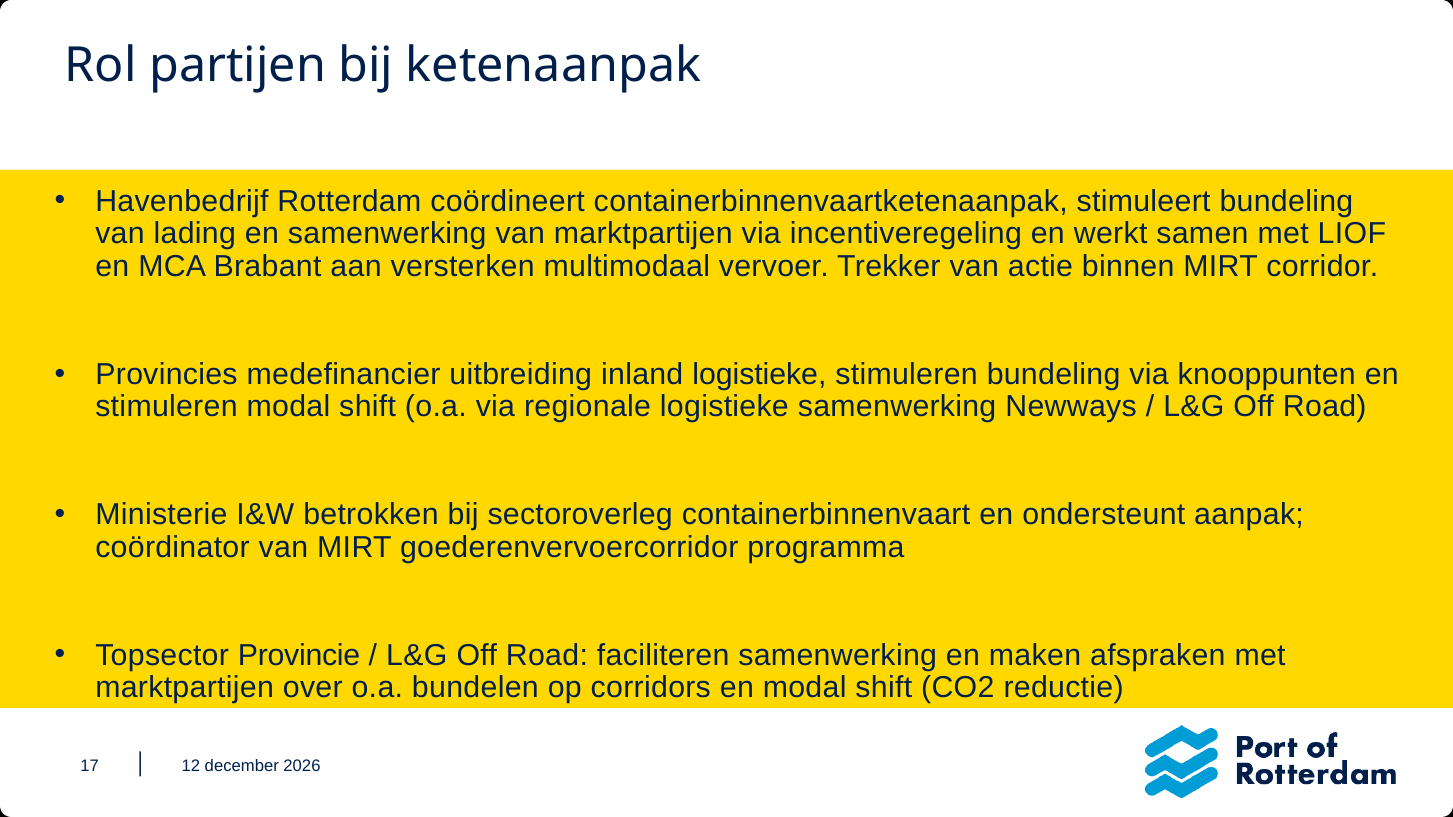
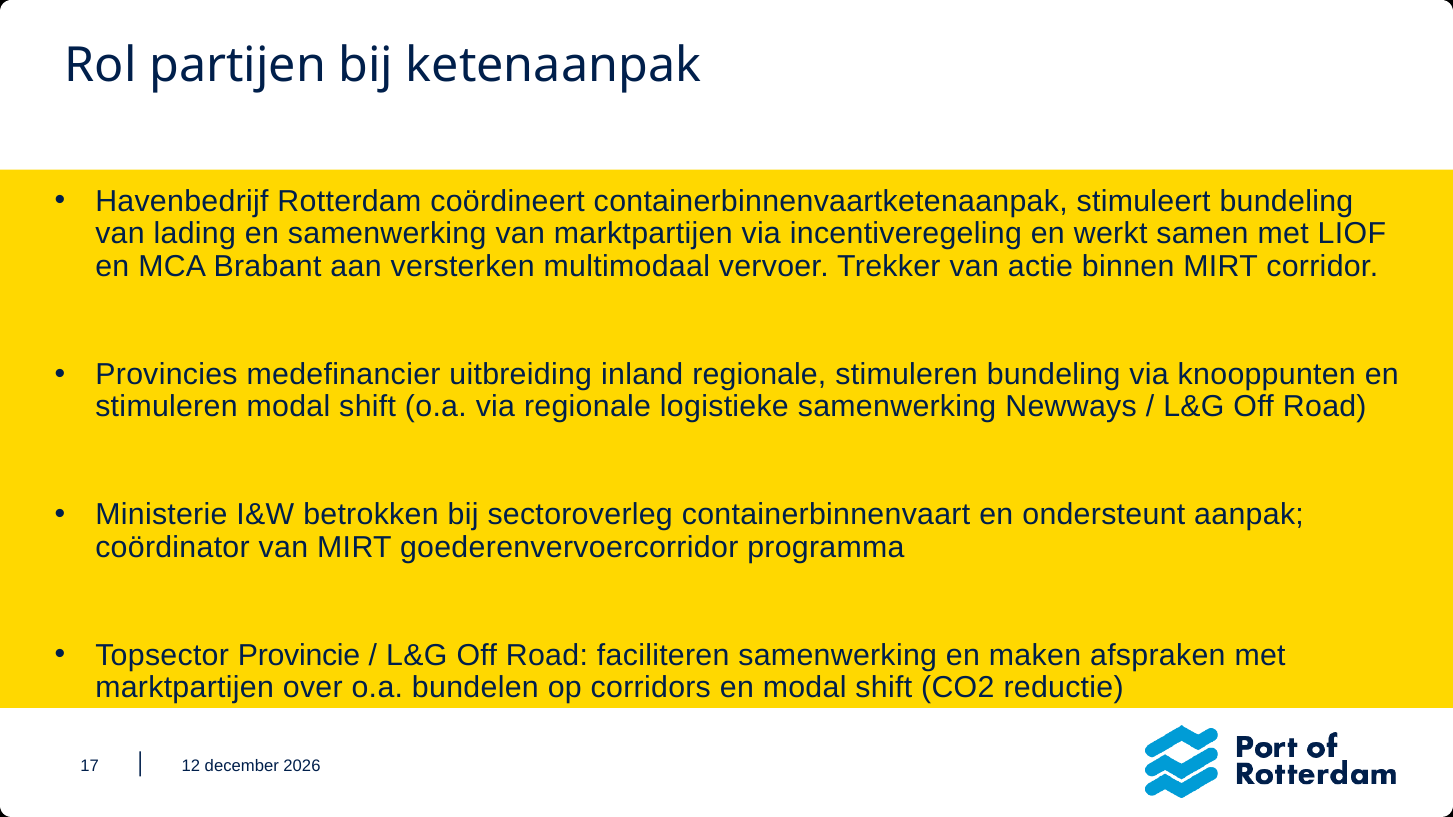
inland logistieke: logistieke -> regionale (759, 374)
